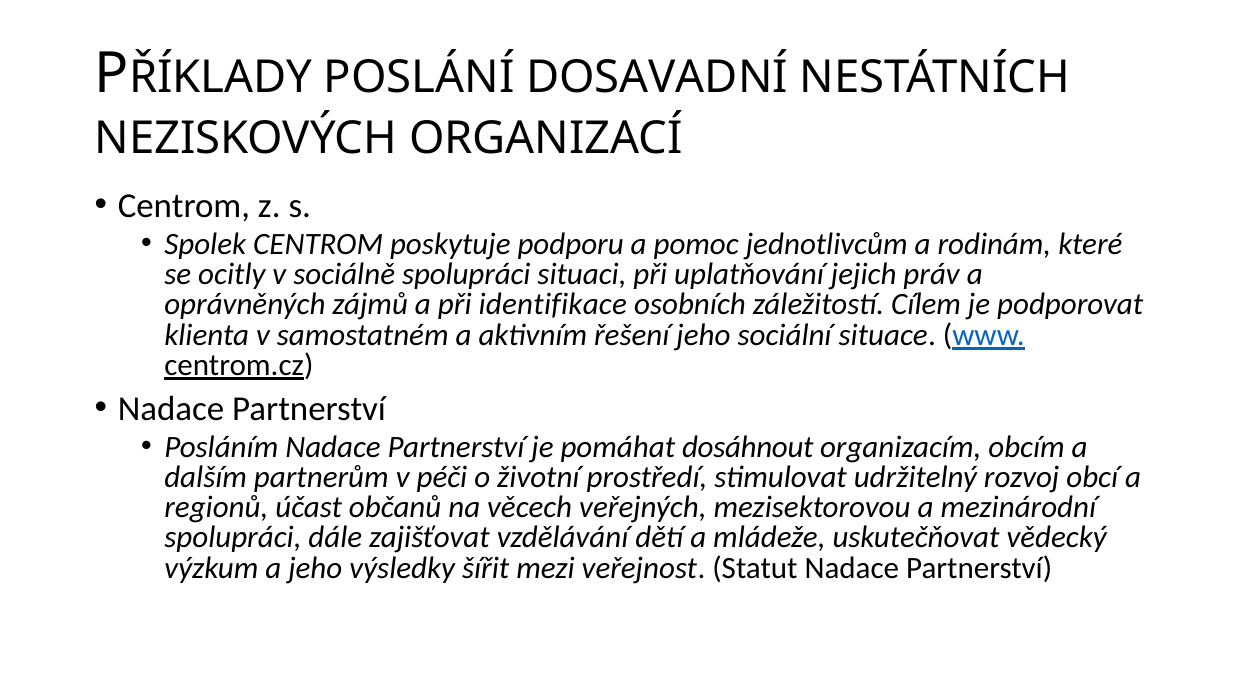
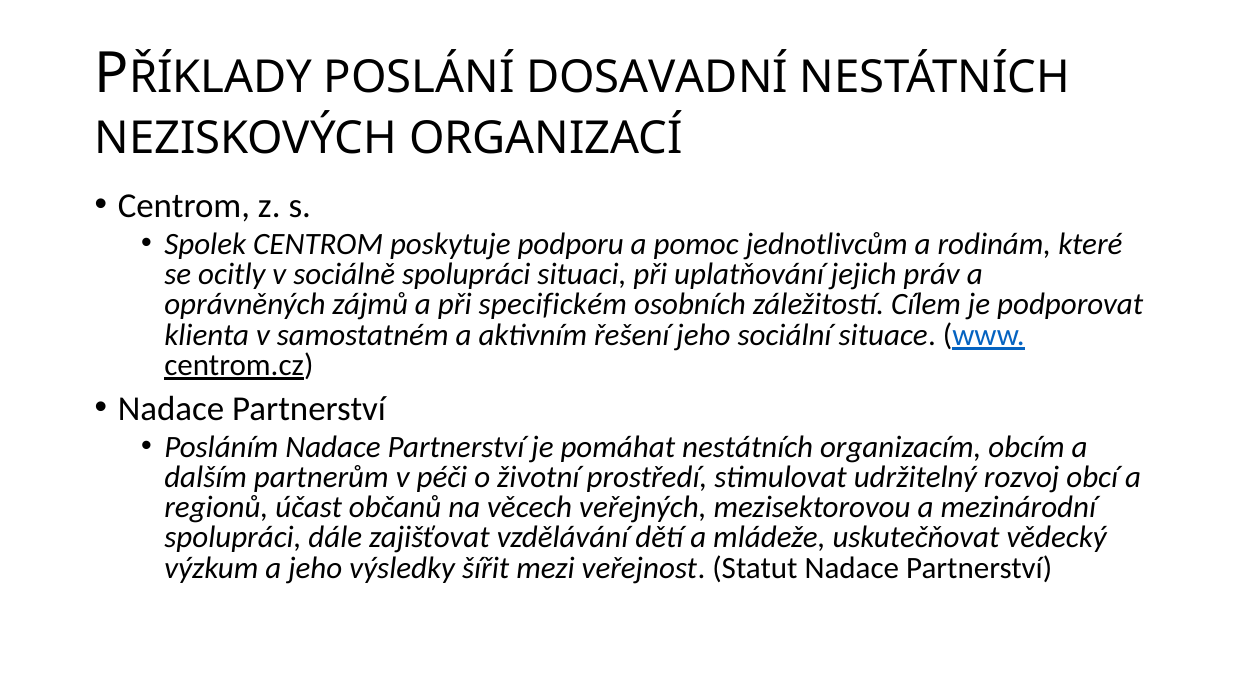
identifikace: identifikace -> specifickém (553, 304)
pomáhat dosáhnout: dosáhnout -> nestátních (748, 447)
